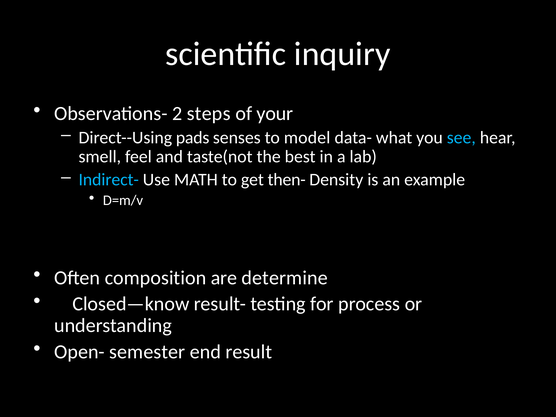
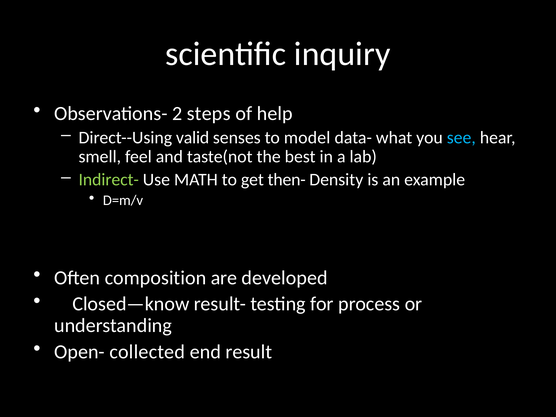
your: your -> help (275, 114)
pads: pads -> valid (193, 138)
Indirect- colour: light blue -> light green (109, 180)
determine: determine -> developed (285, 278)
semester: semester -> collected (147, 352)
